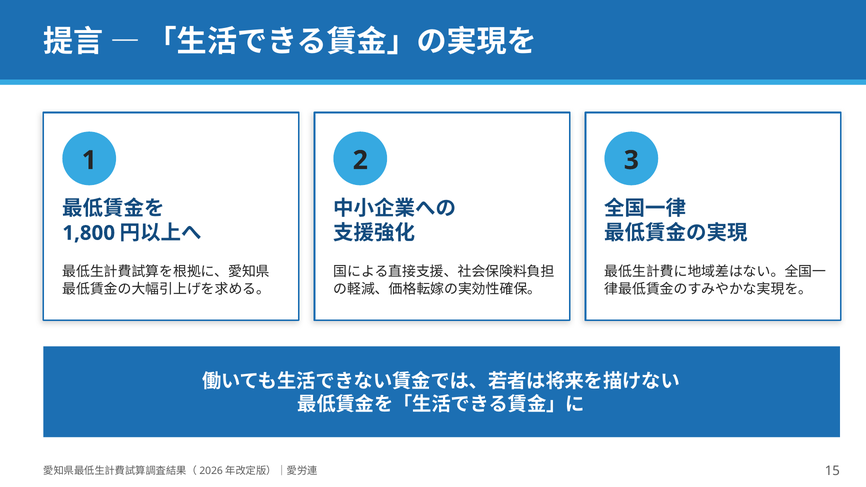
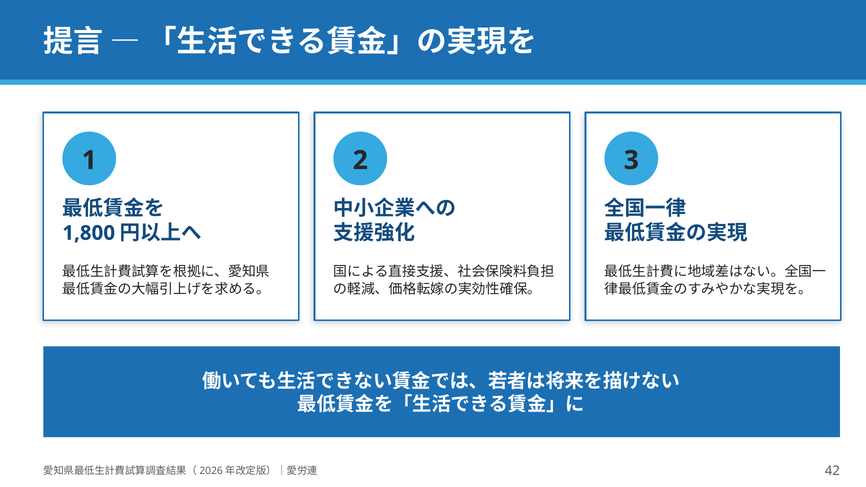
15: 15 -> 42 (832, 471)
